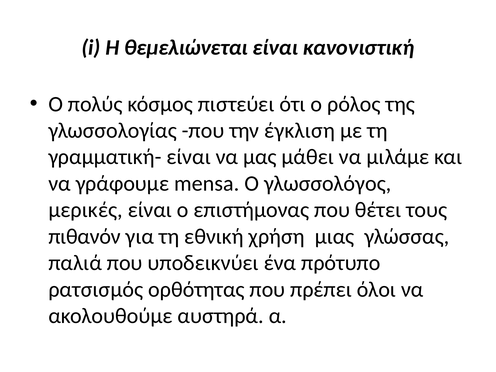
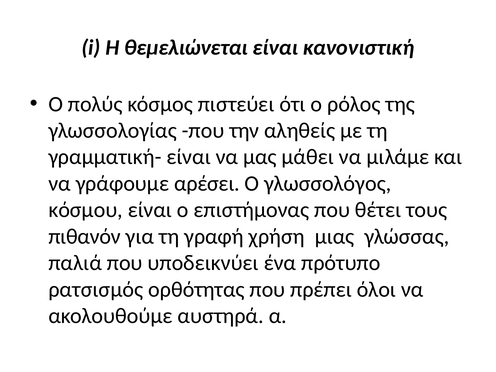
έγκλιση: έγκλιση -> αληθείς (300, 131)
mensa: mensa -> αρέσει (207, 184)
μερικές: μερικές -> κόσμου (86, 210)
εθνική: εθνική -> γραφή (214, 236)
